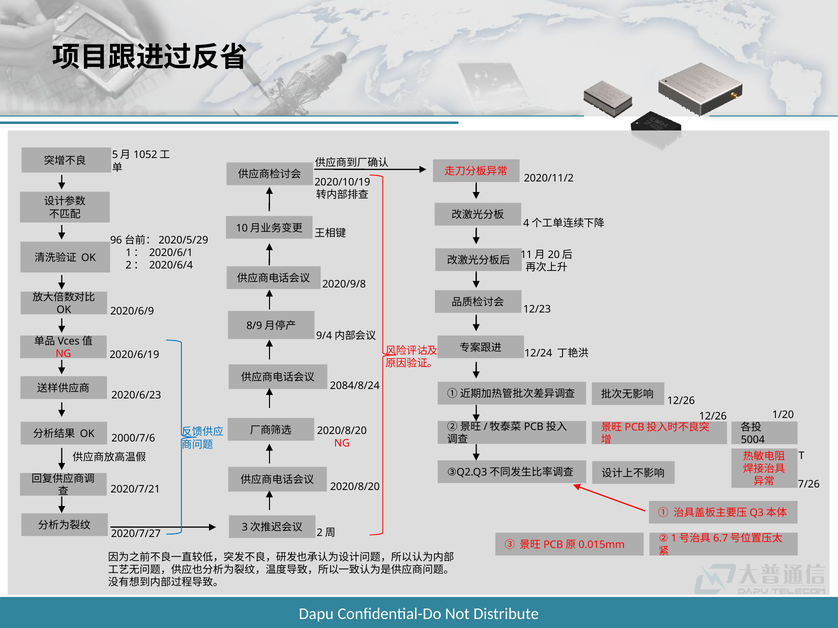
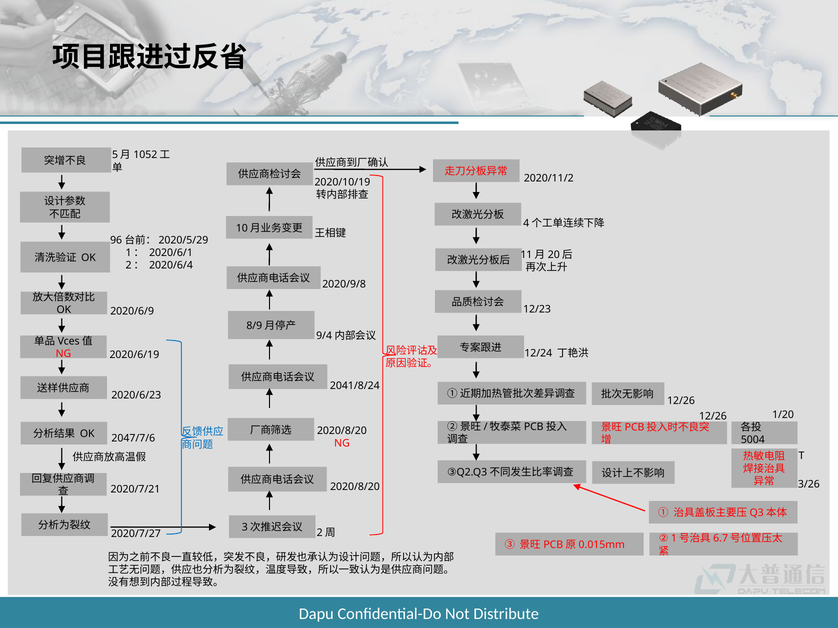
2084/8/24: 2084/8/24 -> 2041/8/24 (355, 386)
2000/7/6: 2000/7/6 -> 2047/7/6 (133, 439)
7/26: 7/26 -> 3/26 (809, 485)
